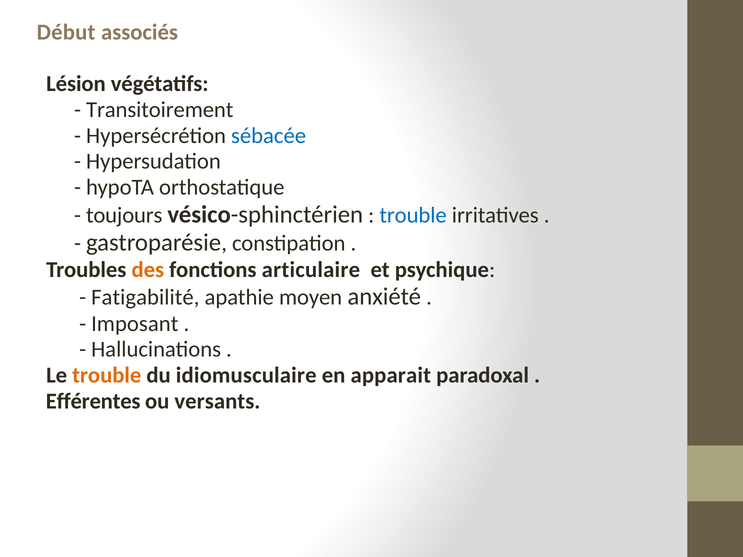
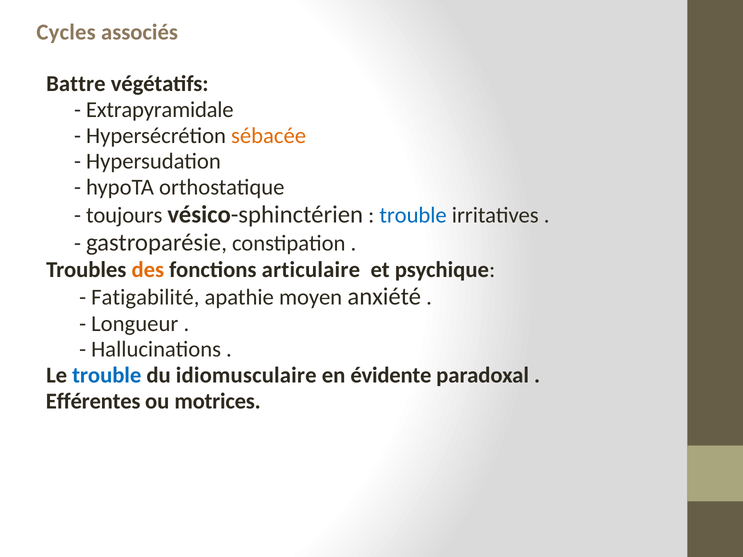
Début: Début -> Cycles (66, 32)
Lésion: Lésion -> Battre (76, 84)
Transitoirement: Transitoirement -> Extrapyramidale (160, 110)
sébacée colour: blue -> orange (269, 136)
Imposant: Imposant -> Longueur (135, 324)
trouble colour: orange -> blue (107, 375)
apparait: apparait -> évidente (391, 375)
versants: versants -> motrices (218, 401)
